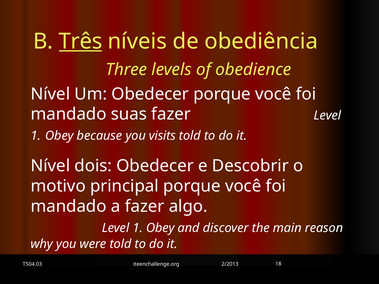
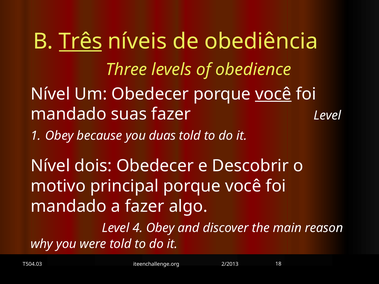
você underline: none -> present (273, 94)
visits: visits -> duas (162, 136)
1: 1 -> 4 (138, 228)
